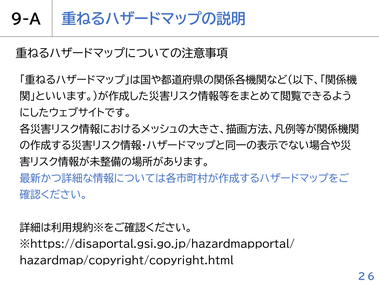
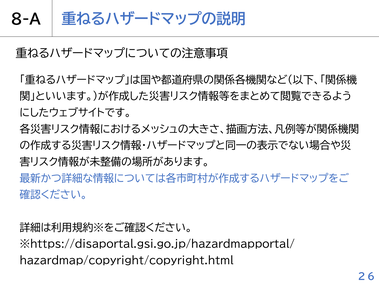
9-A: 9-A -> 8-A (26, 20)
